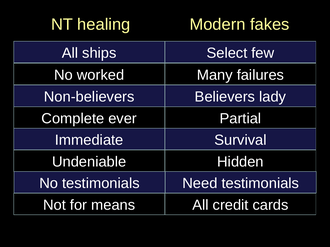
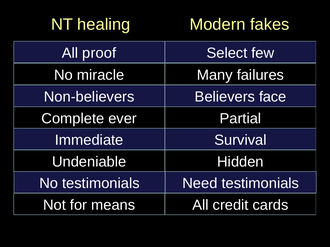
ships: ships -> proof (99, 53)
worked: worked -> miracle (101, 75)
lady: lady -> face (273, 97)
